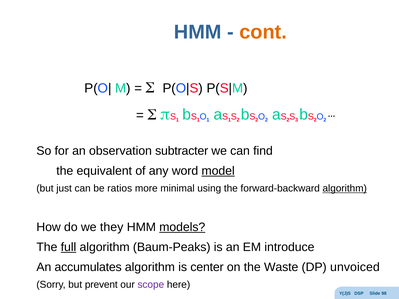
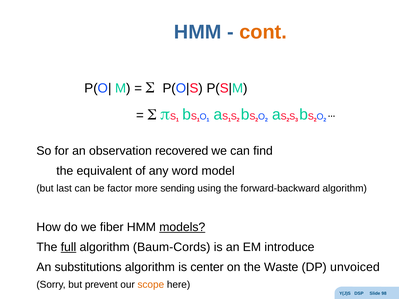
subtracter: subtracter -> recovered (182, 151)
model underline: present -> none (218, 171)
just: just -> last (64, 189)
ratios: ratios -> factor (120, 189)
minimal: minimal -> sending (178, 189)
algorithm underline: present -> none (345, 189)
they: they -> fiber (112, 227)
Baum-Peaks: Baum-Peaks -> Baum-Cords (172, 247)
accumulates: accumulates -> substitutions (88, 267)
scope colour: purple -> orange (151, 285)
